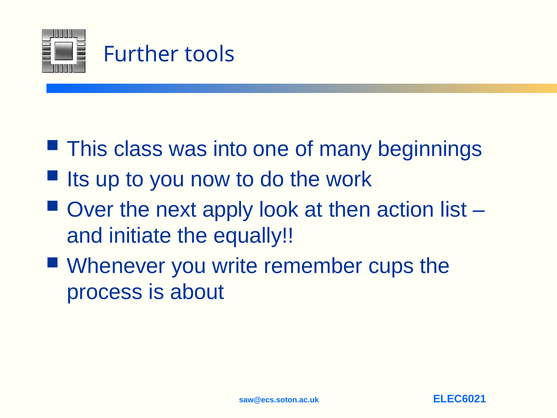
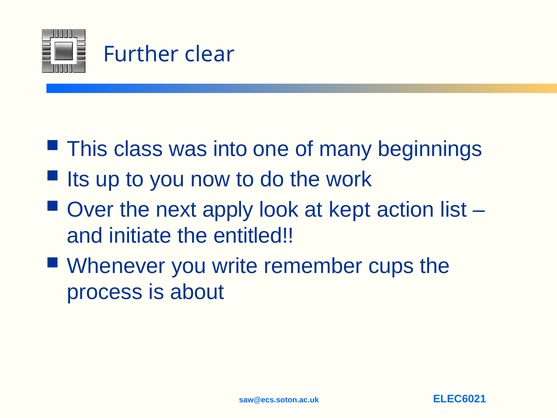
tools: tools -> clear (210, 54)
then: then -> kept (350, 210)
equally: equally -> entitled (254, 236)
